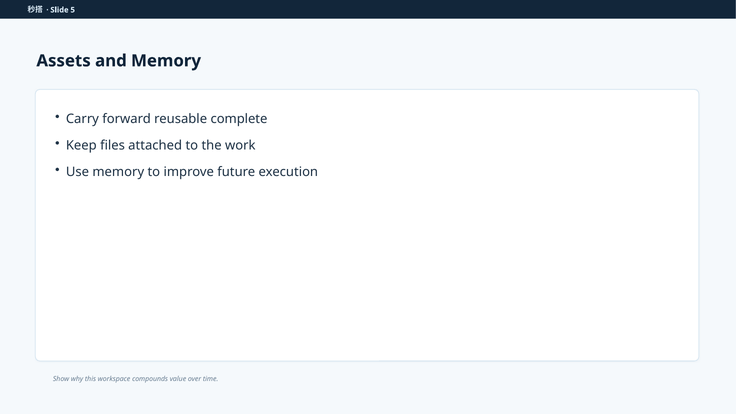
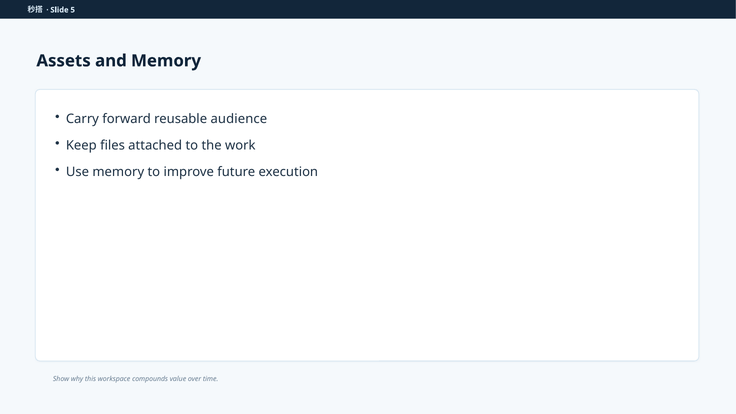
complete: complete -> audience (239, 119)
